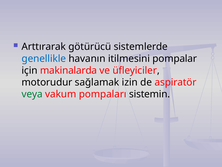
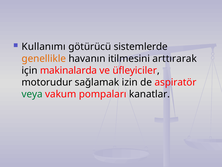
Arttırarak: Arttırarak -> Kullanımı (44, 47)
genellikle colour: blue -> orange (44, 58)
pompalar: pompalar -> arttırarak (175, 58)
sistemin: sistemin -> kanatlar (150, 94)
